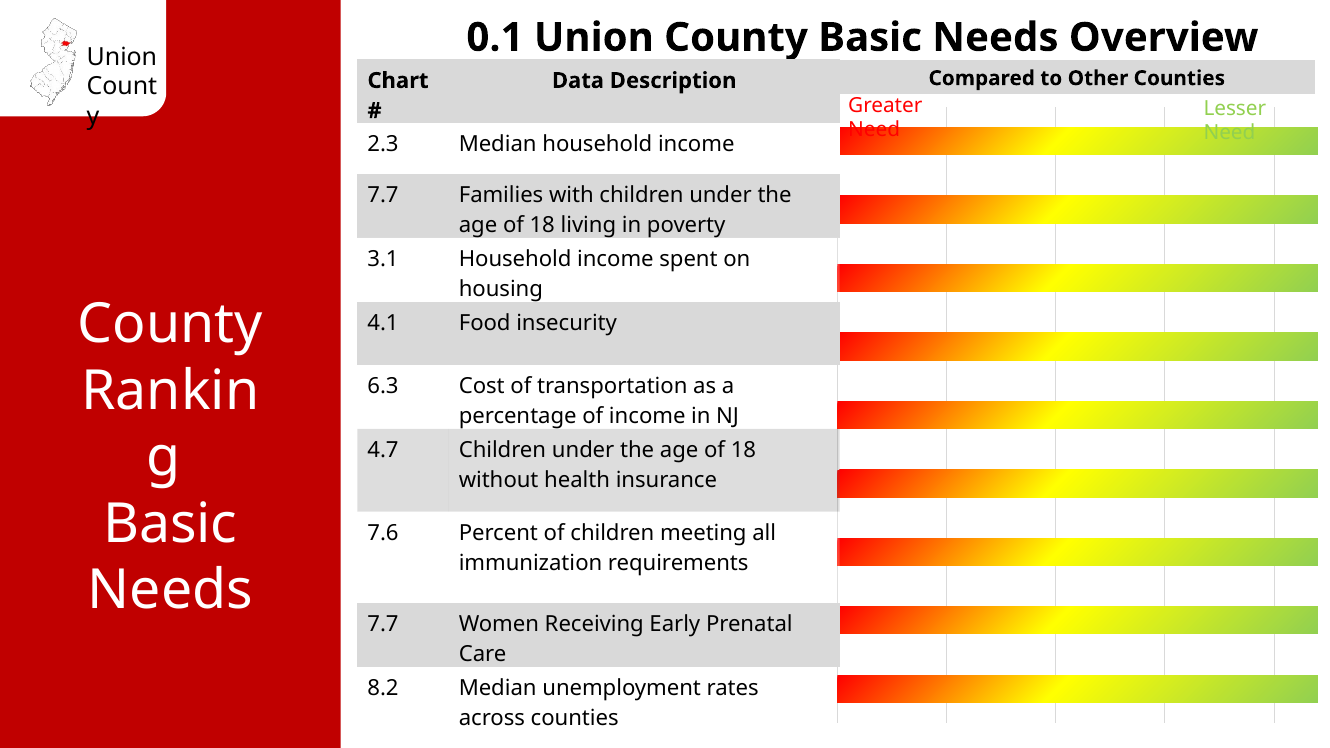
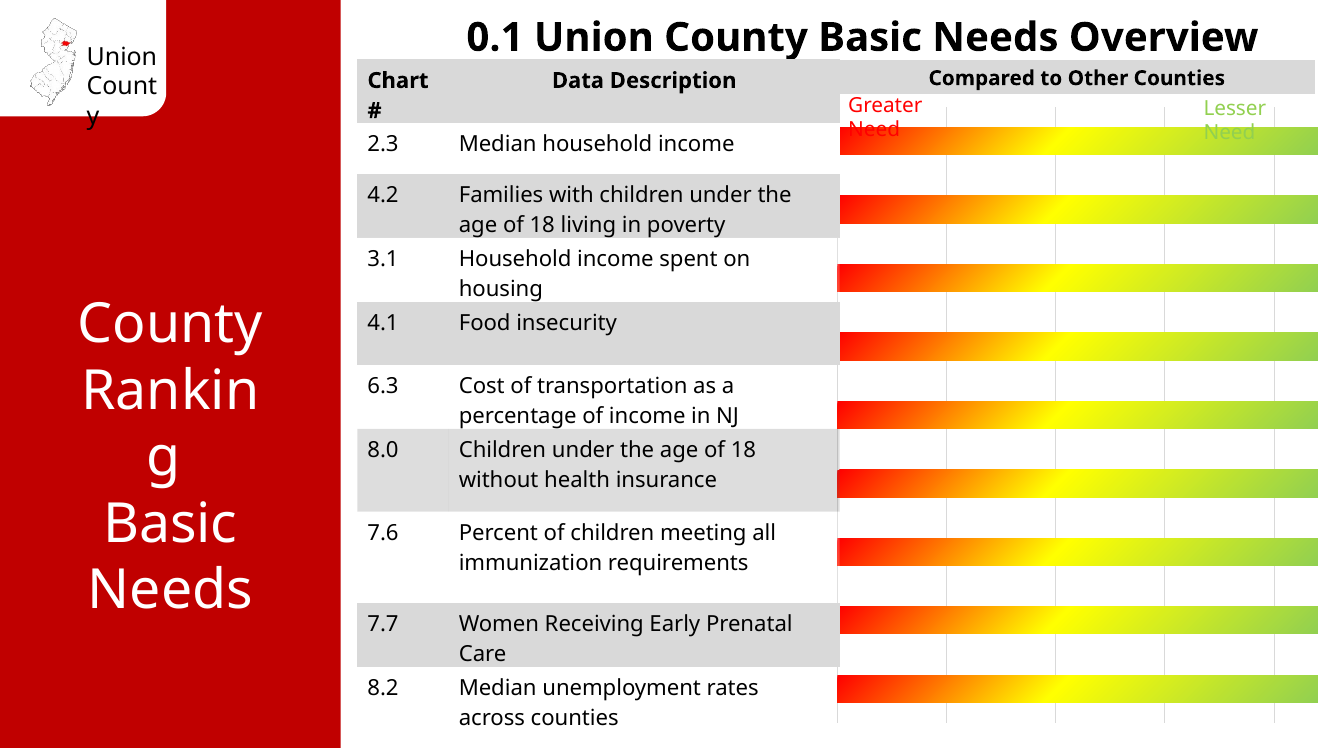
7.7: 7.7 -> 4.2 (383, 195)
4.7: 4.7 -> 8.0 (383, 450)
